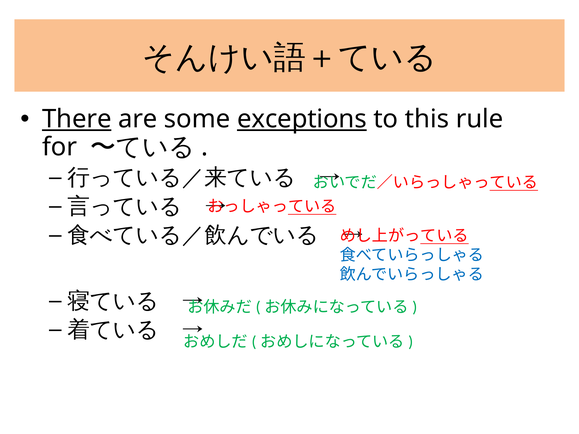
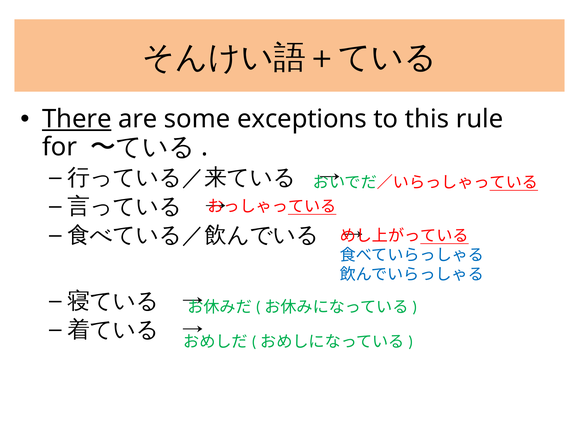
exceptions underline: present -> none (302, 119)
